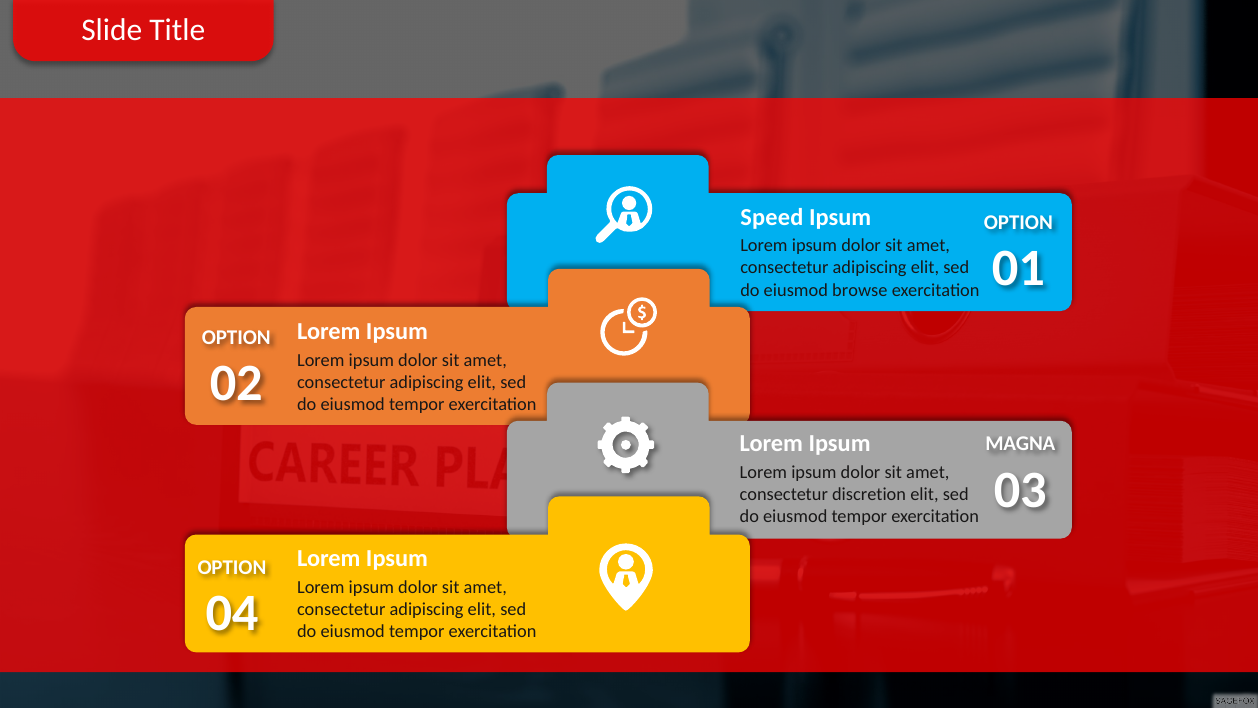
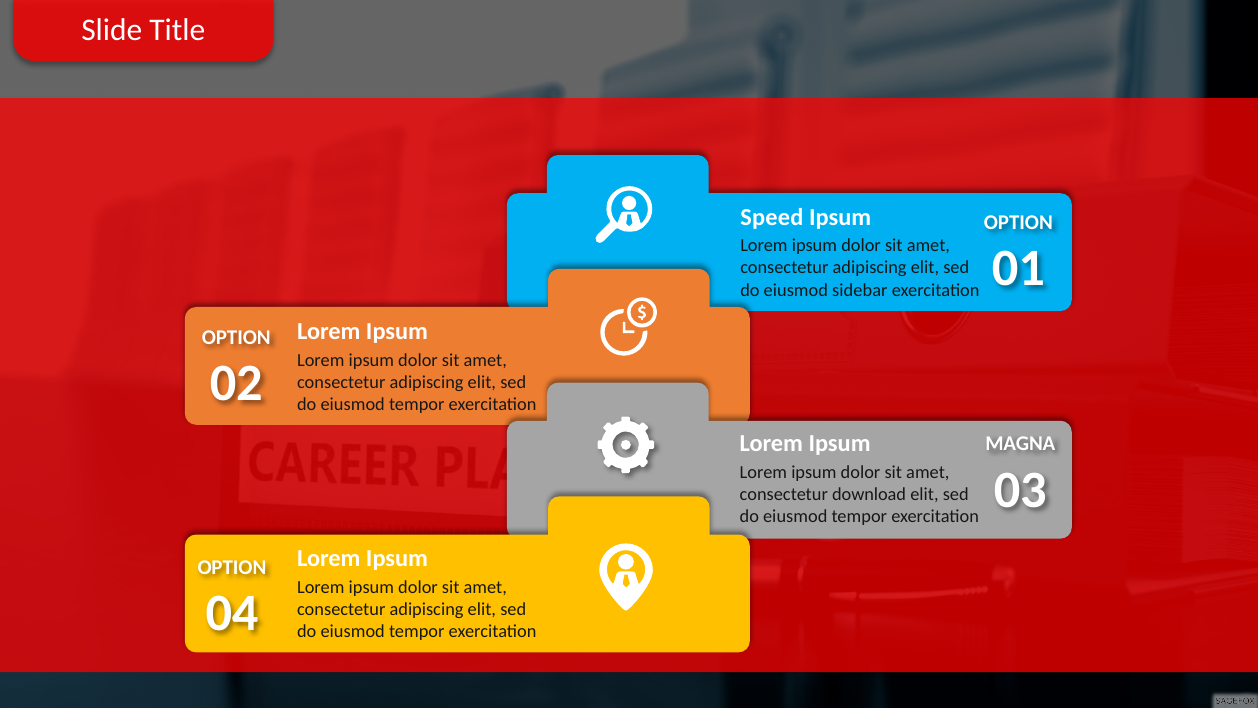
browse: browse -> sidebar (860, 290)
discretion: discretion -> download (869, 495)
